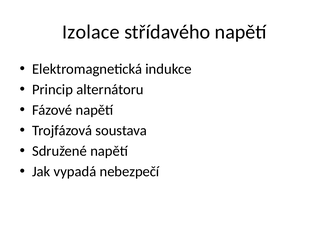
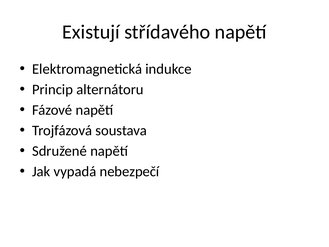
Izolace: Izolace -> Existují (91, 32)
